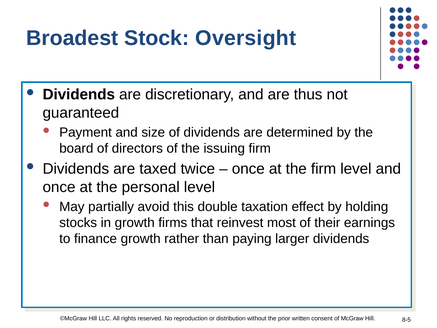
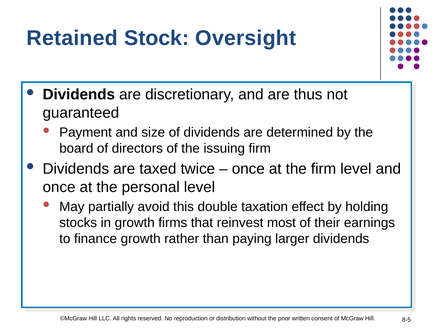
Broadest: Broadest -> Retained (72, 38)
